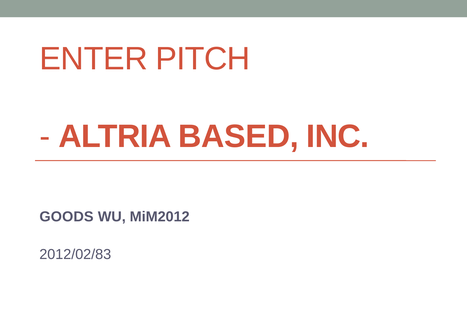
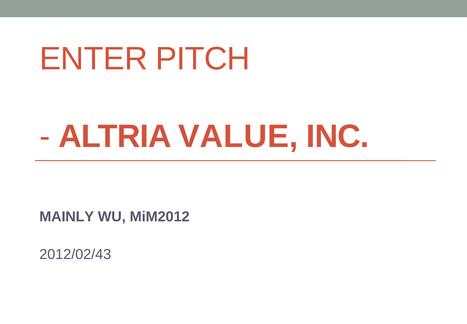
BASED: BASED -> VALUE (238, 136)
GOODS: GOODS -> MAINLY (67, 216)
2012/02/83: 2012/02/83 -> 2012/02/43 (75, 254)
